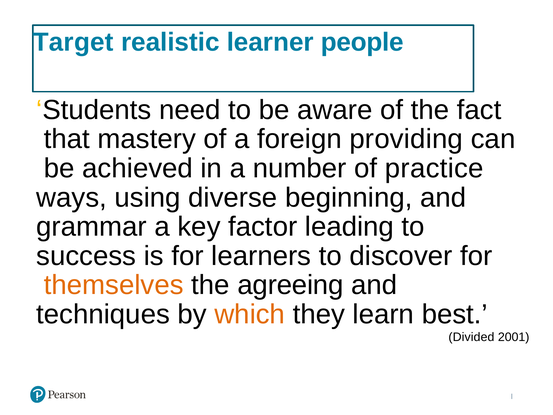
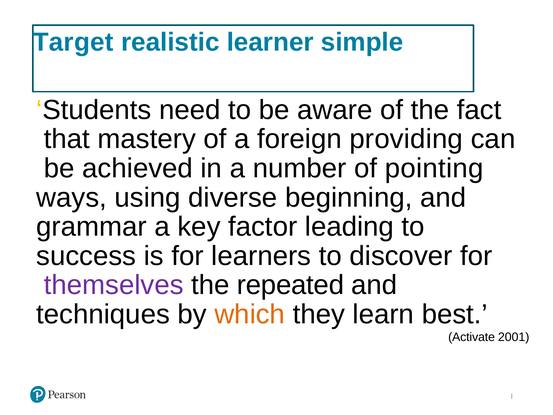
people: people -> simple (362, 42)
practice: practice -> pointing (434, 168)
themselves colour: orange -> purple (114, 285)
agreeing: agreeing -> repeated (290, 285)
Divided: Divided -> Activate (472, 337)
